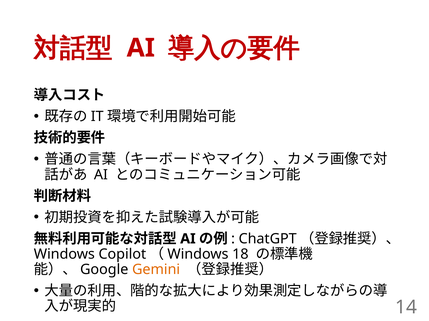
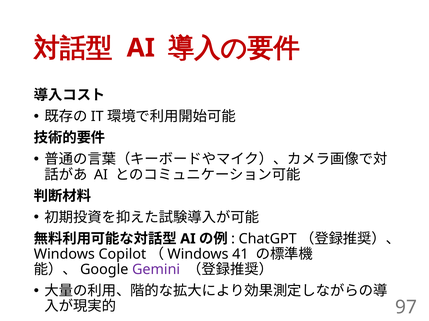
18: 18 -> 41 (240, 255)
Gemini colour: orange -> purple (156, 270)
14: 14 -> 97 (406, 308)
